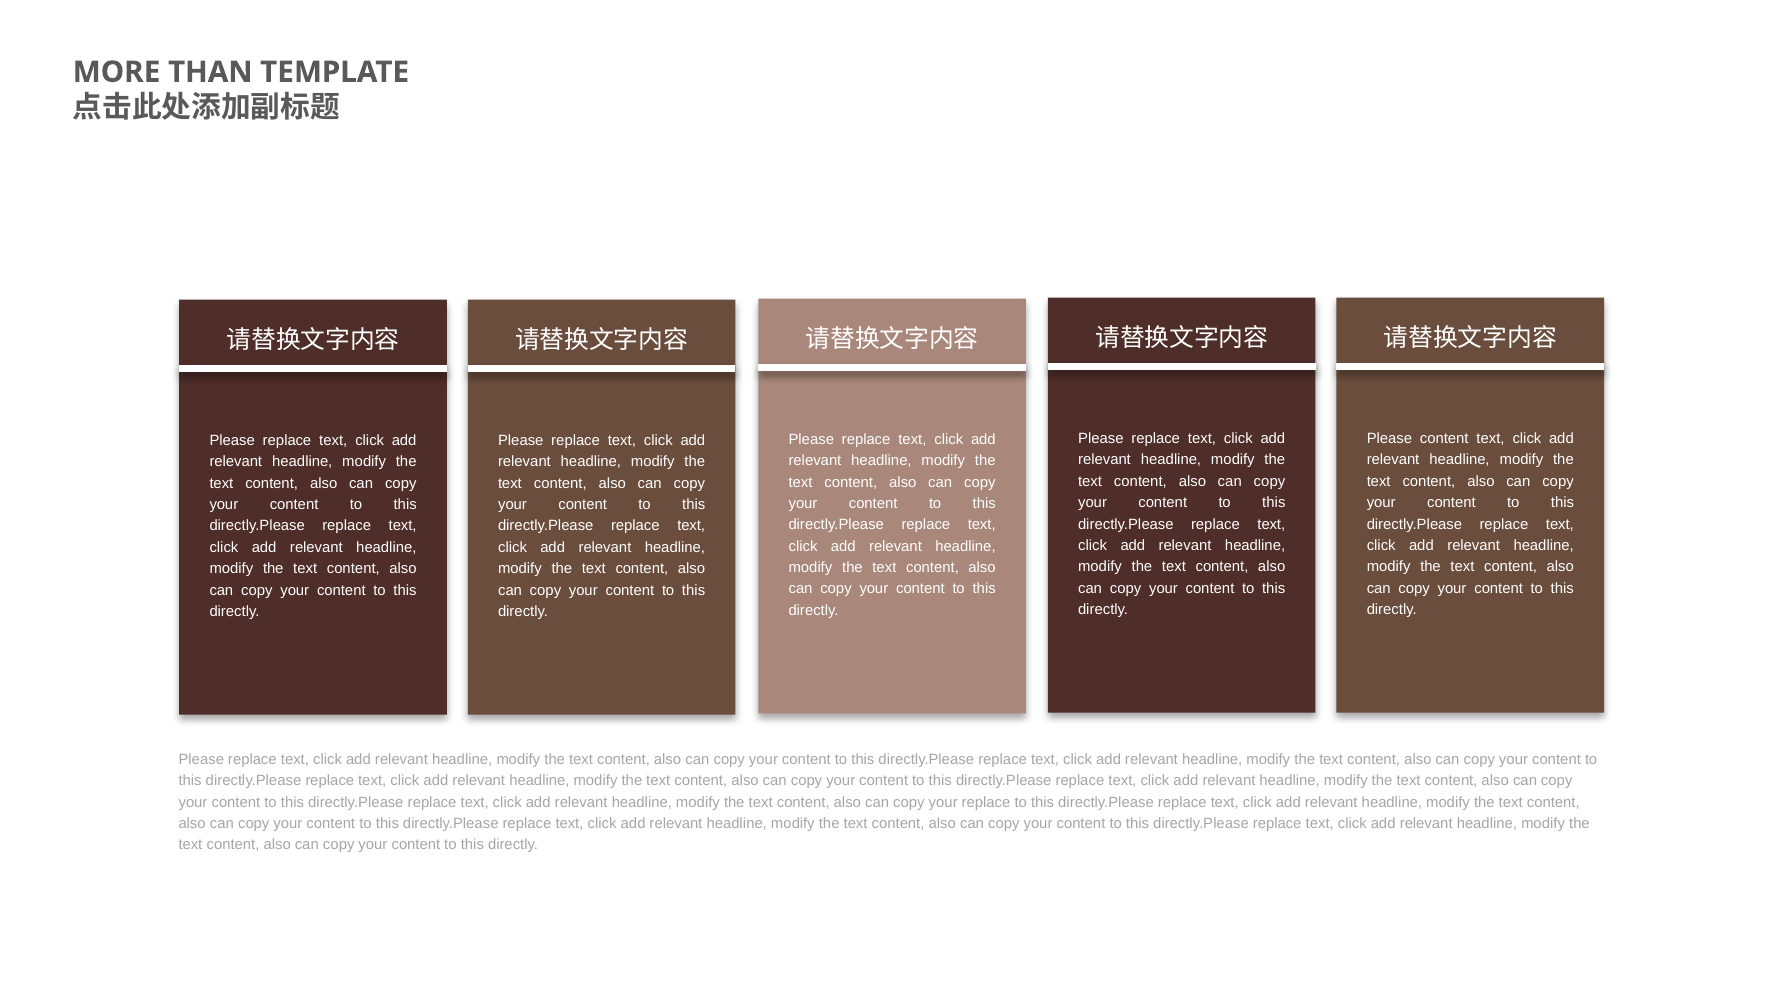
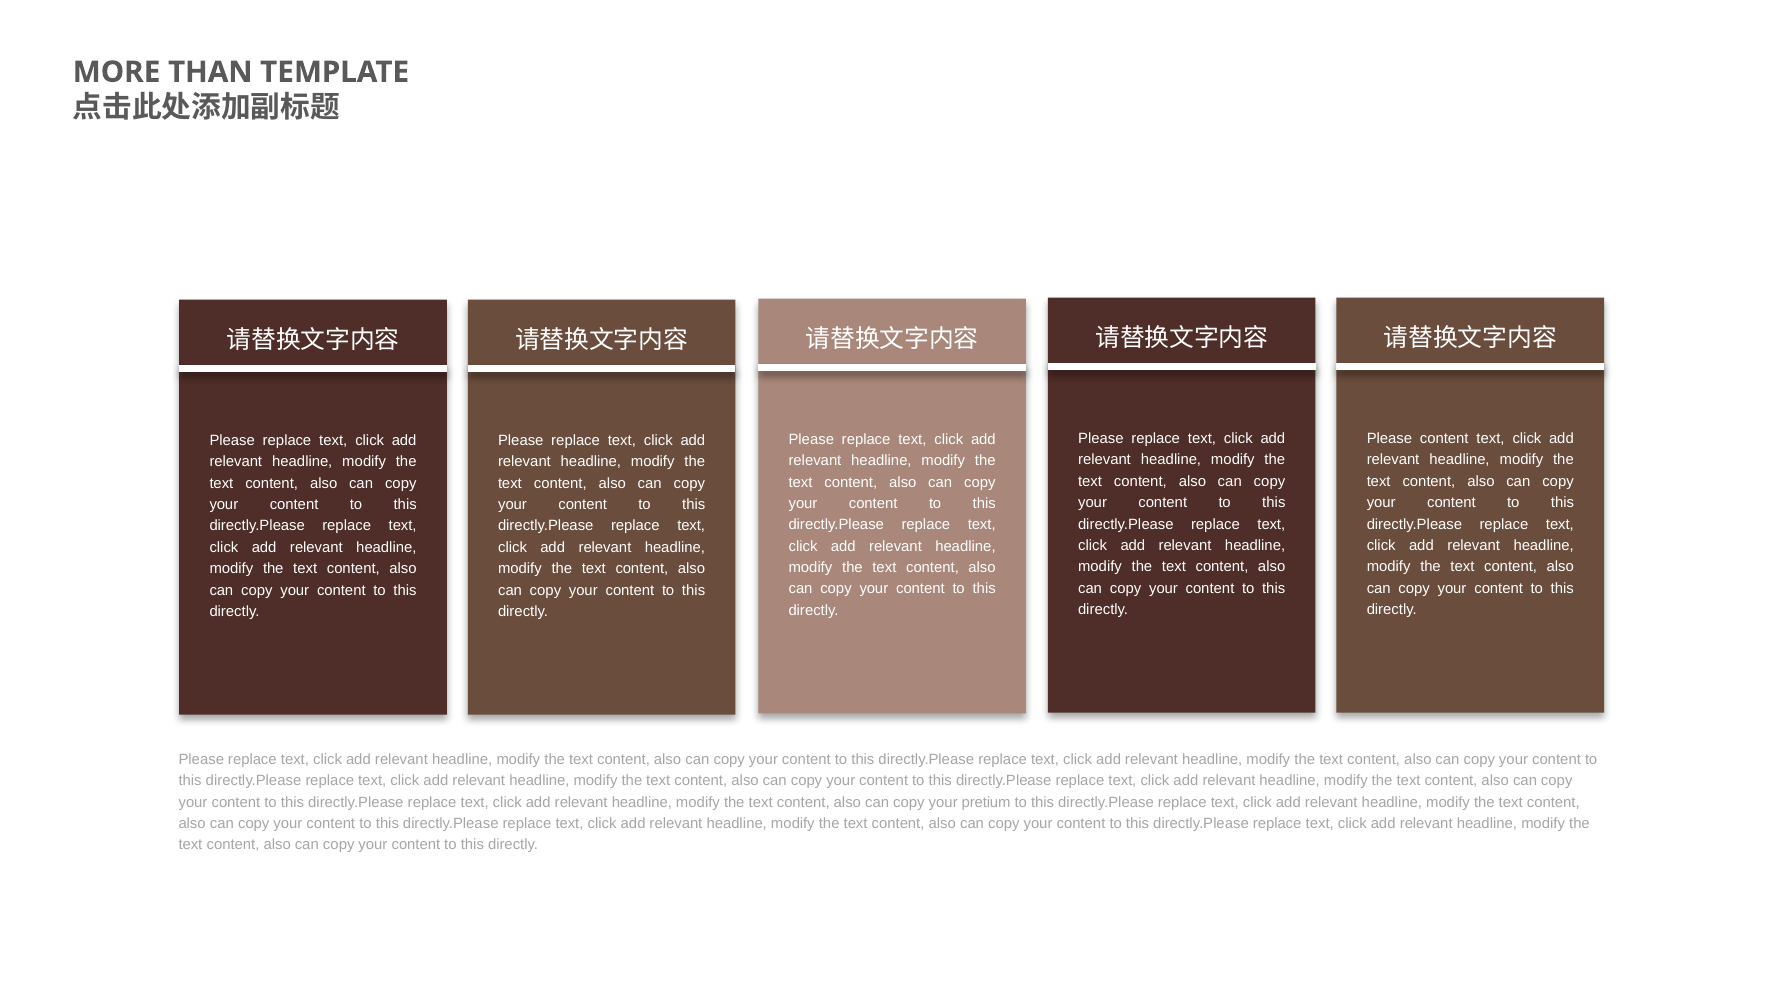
your replace: replace -> pretium (986, 802)
